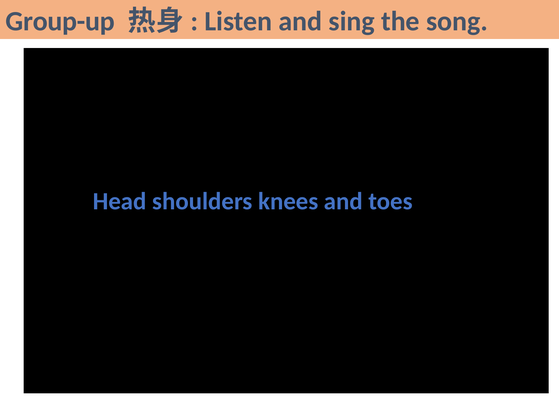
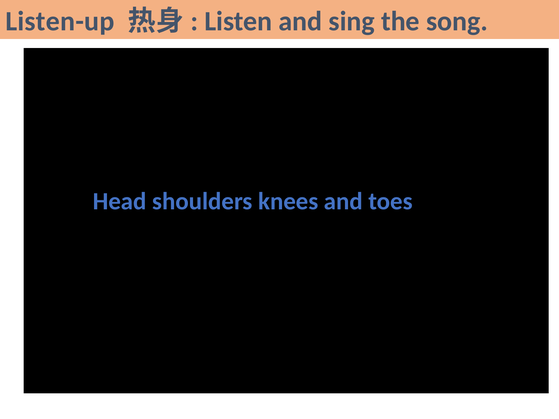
Group-up: Group-up -> Listen-up (60, 21)
